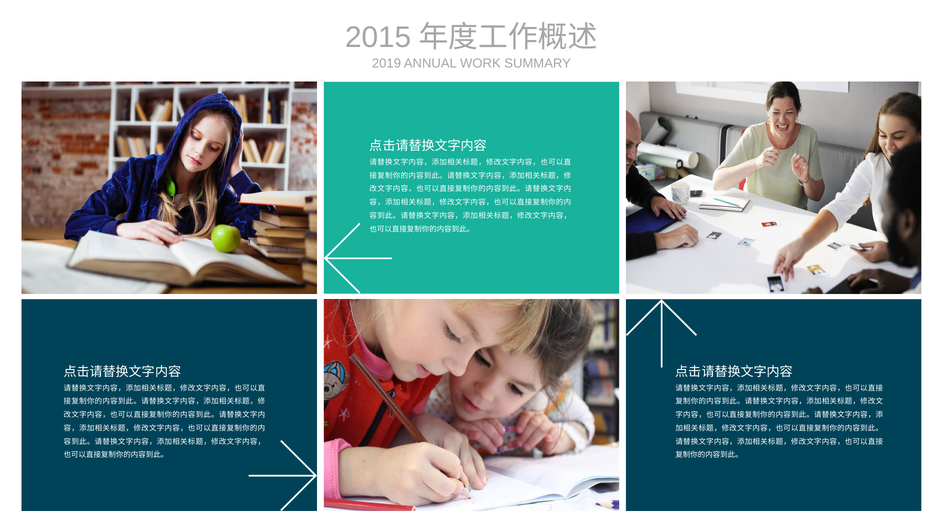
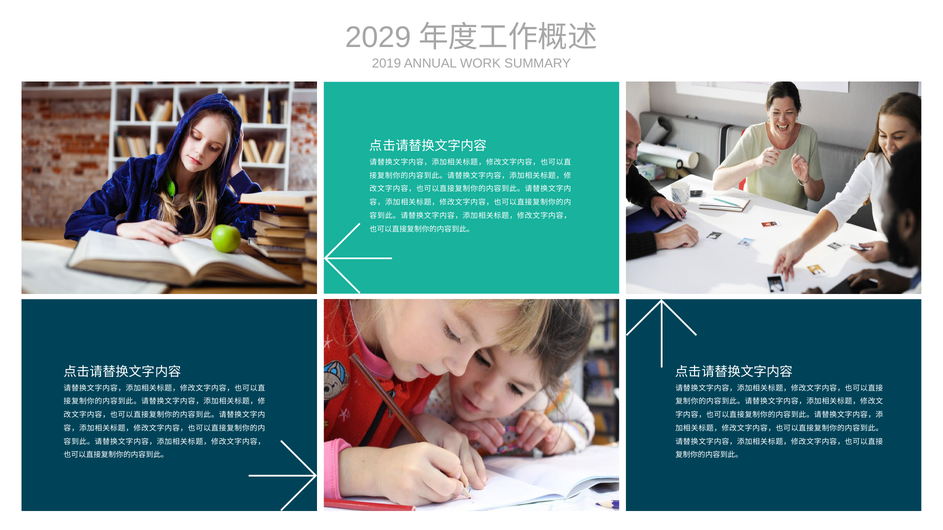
2015: 2015 -> 2029 (378, 37)
